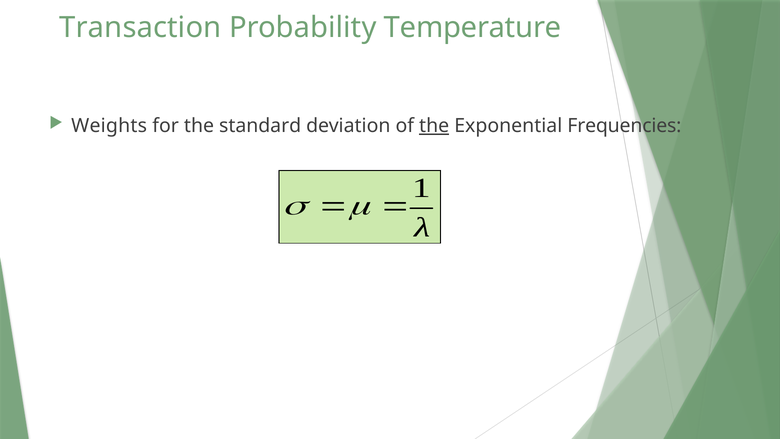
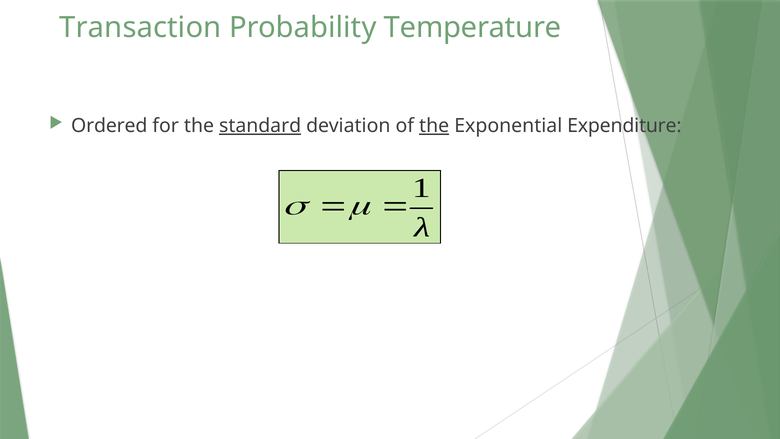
Weights: Weights -> Ordered (109, 126)
standard underline: none -> present (260, 126)
Frequencies: Frequencies -> Expenditure (624, 126)
